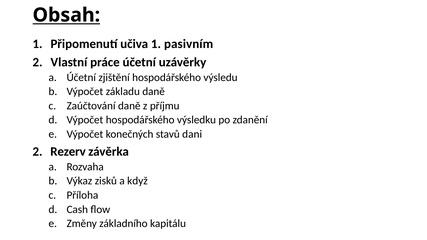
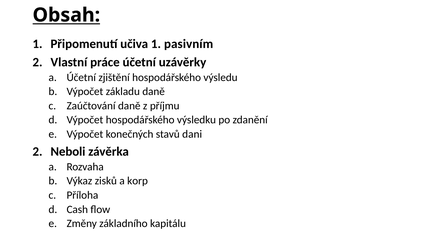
Rezerv: Rezerv -> Neboli (68, 152)
když: když -> korp (138, 181)
